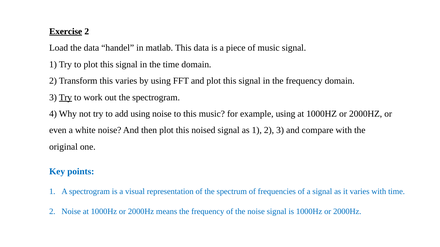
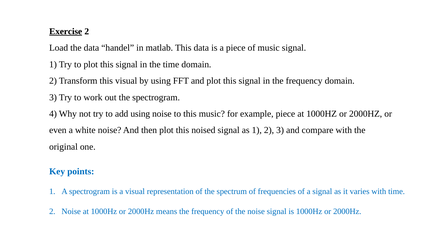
this varies: varies -> visual (126, 81)
Try underline: present -> none (65, 98)
example using: using -> piece (285, 114)
